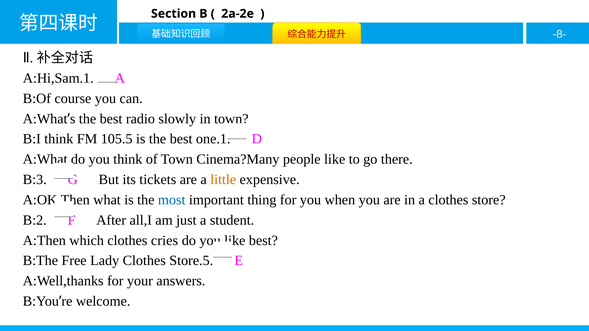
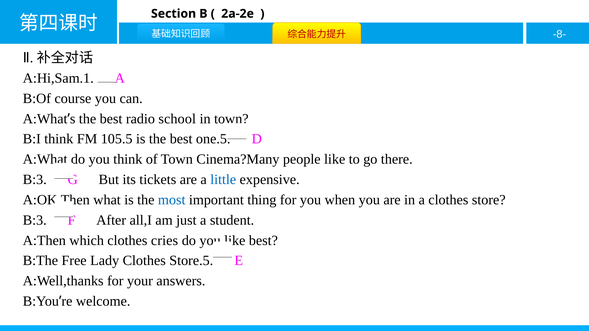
slowly: slowly -> school (177, 119)
one.1: one.1 -> one.5 (213, 139)
little colour: orange -> blue (223, 180)
B:2: B:2 -> B:3 (35, 220)
